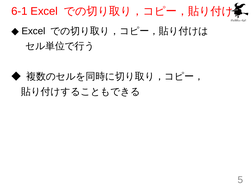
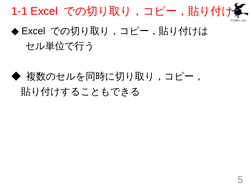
6-1: 6-1 -> 1-1 (19, 11)
